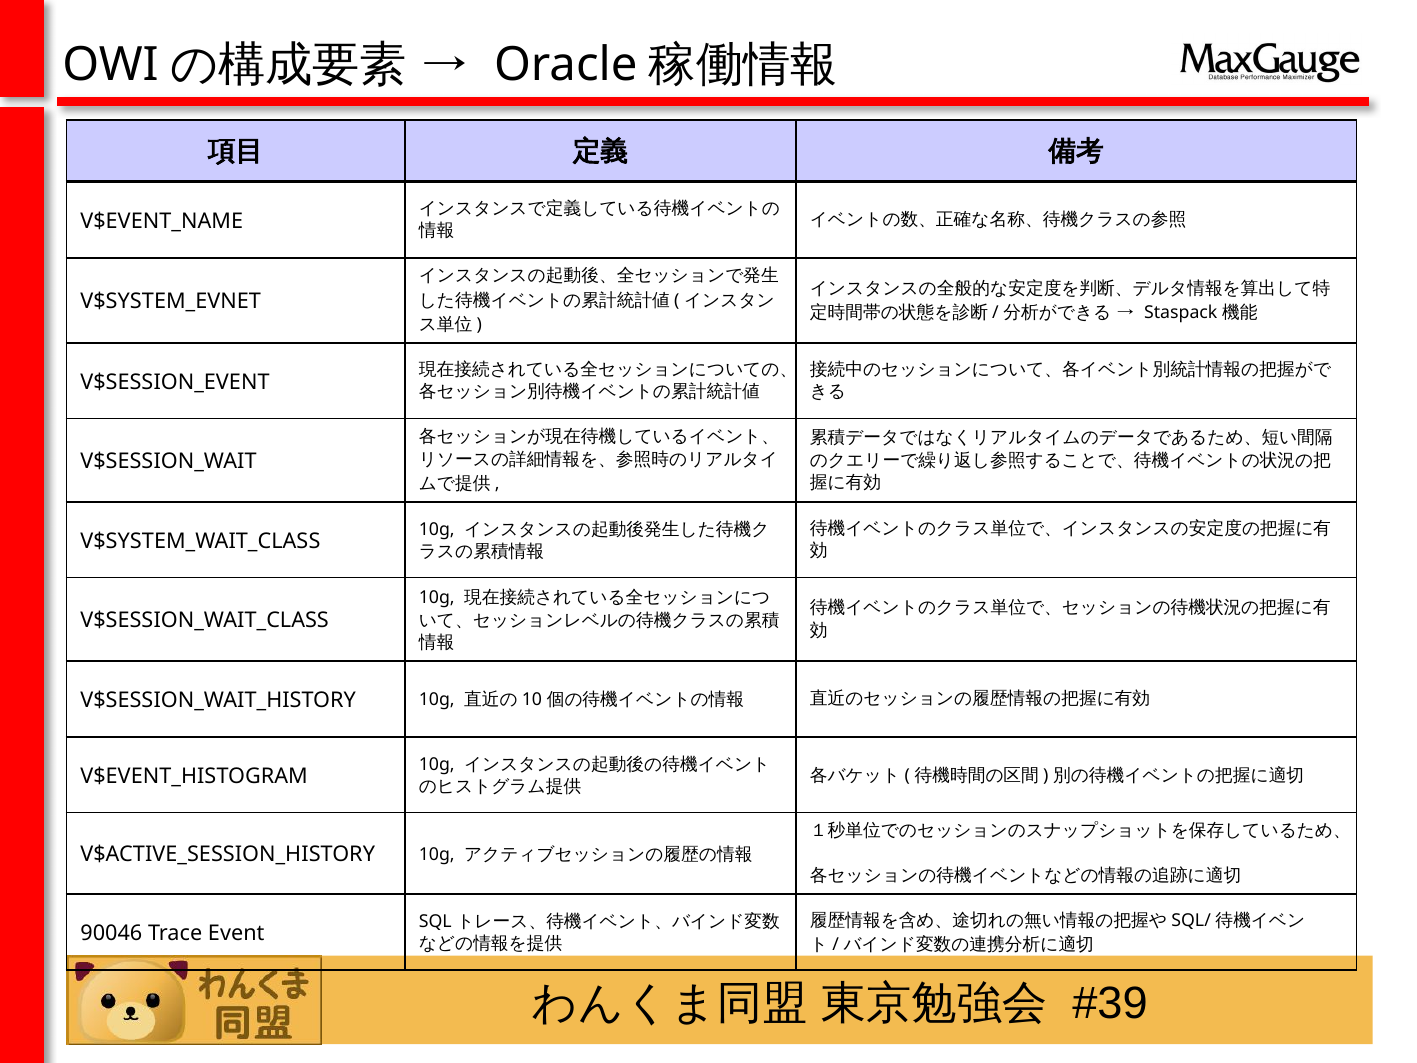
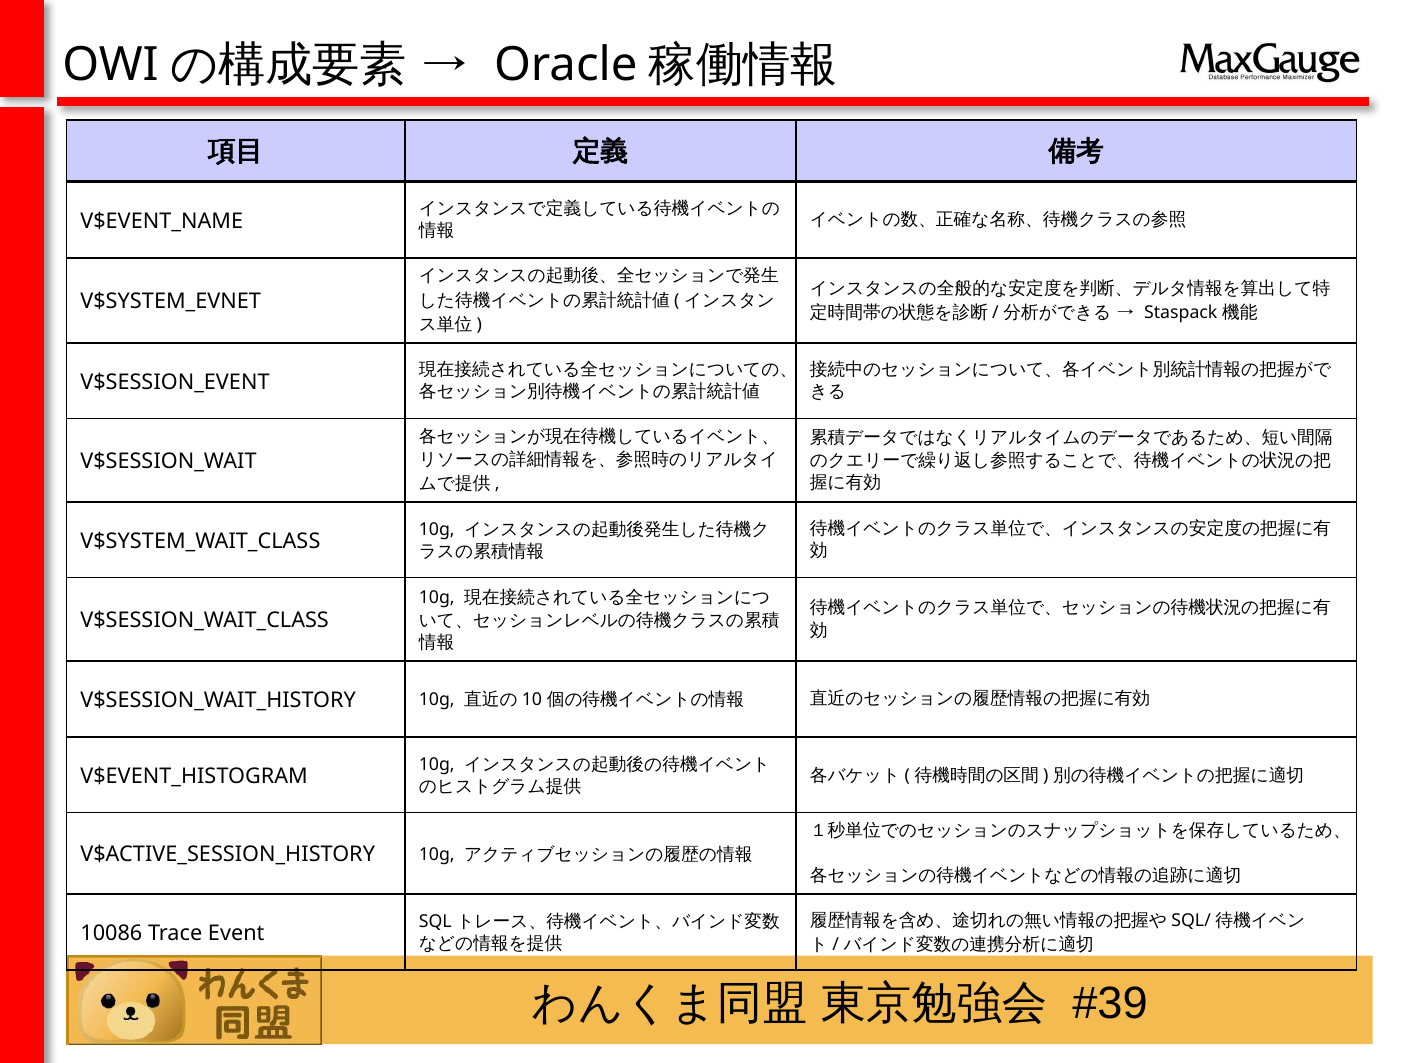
90046: 90046 -> 10086 (111, 933)
